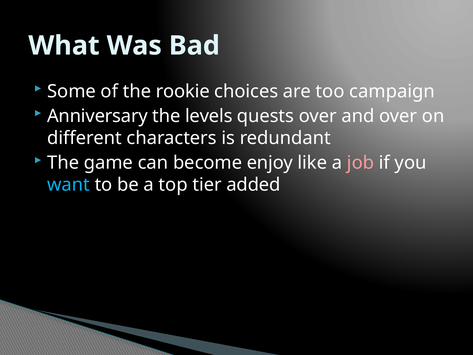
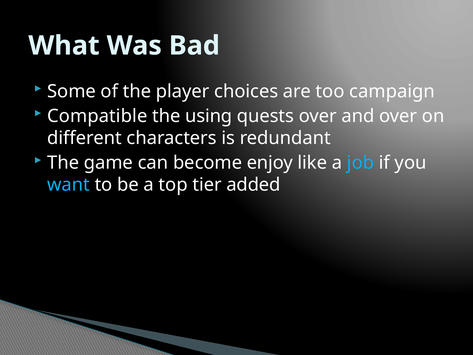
rookie: rookie -> player (183, 91)
Anniversary: Anniversary -> Compatible (97, 116)
levels: levels -> using (209, 116)
job colour: pink -> light blue (361, 163)
